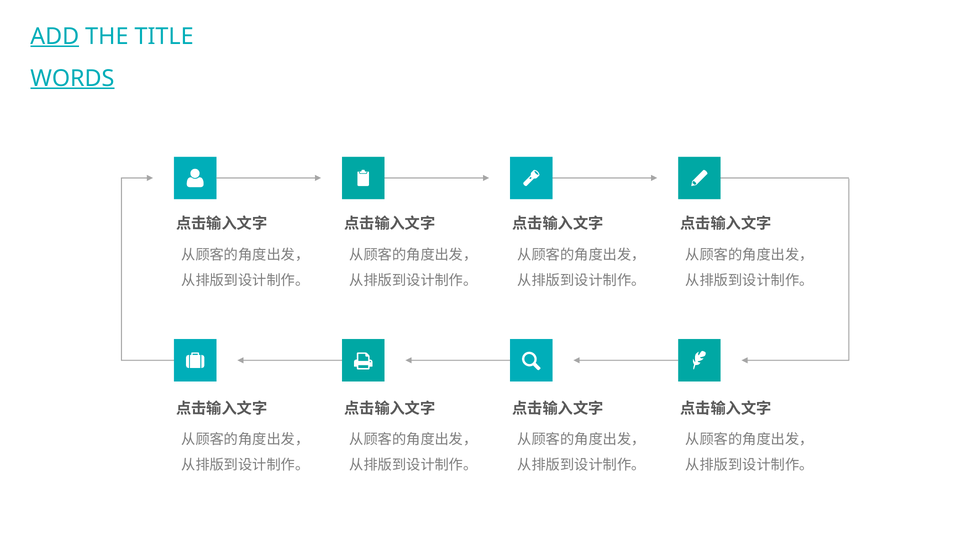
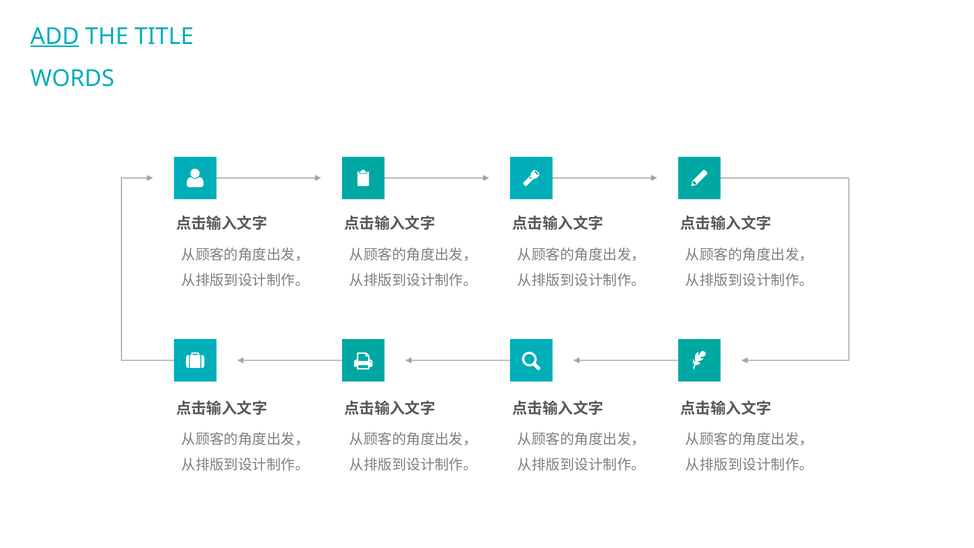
WORDS underline: present -> none (72, 78)
